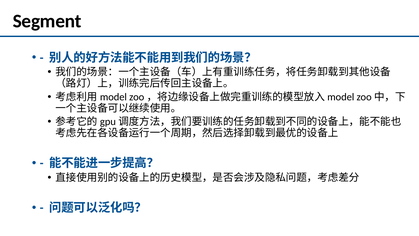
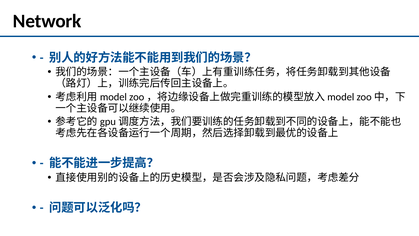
Segment: Segment -> Network (47, 21)
